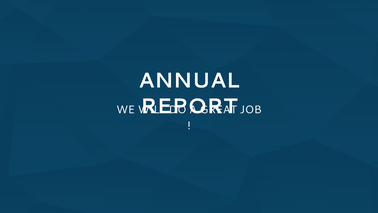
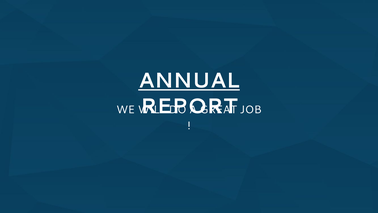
ANNUAL underline: none -> present (189, 81)
